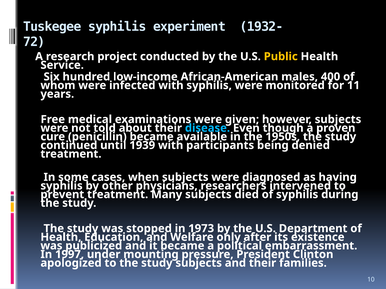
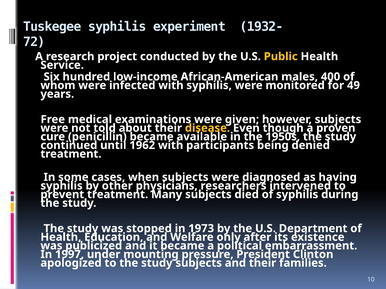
11: 11 -> 49 (353, 86)
disease colour: light blue -> yellow (207, 128)
1939: 1939 -> 1962 (142, 146)
